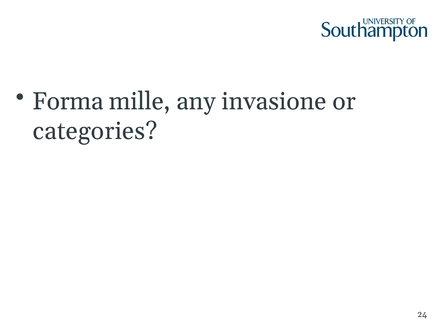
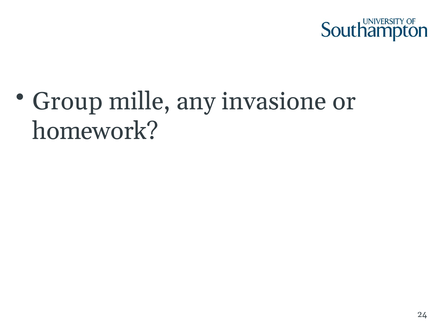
Forma: Forma -> Group (68, 102)
categories: categories -> homework (95, 131)
